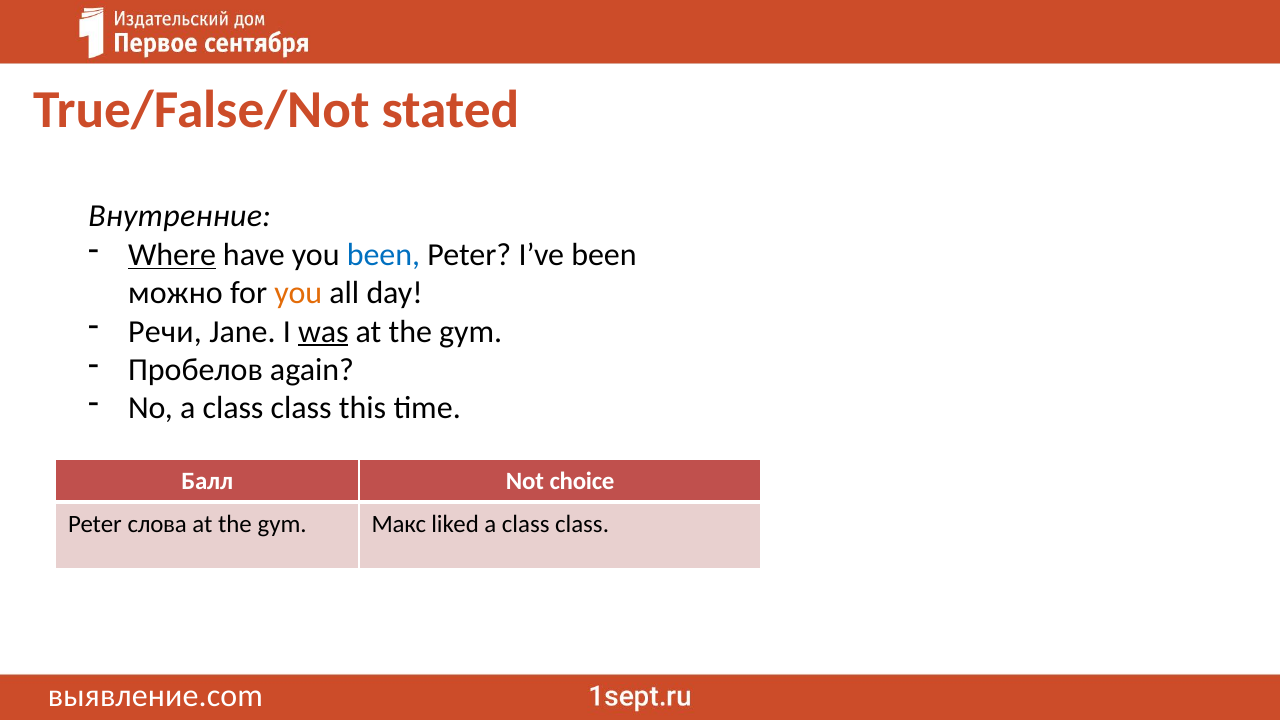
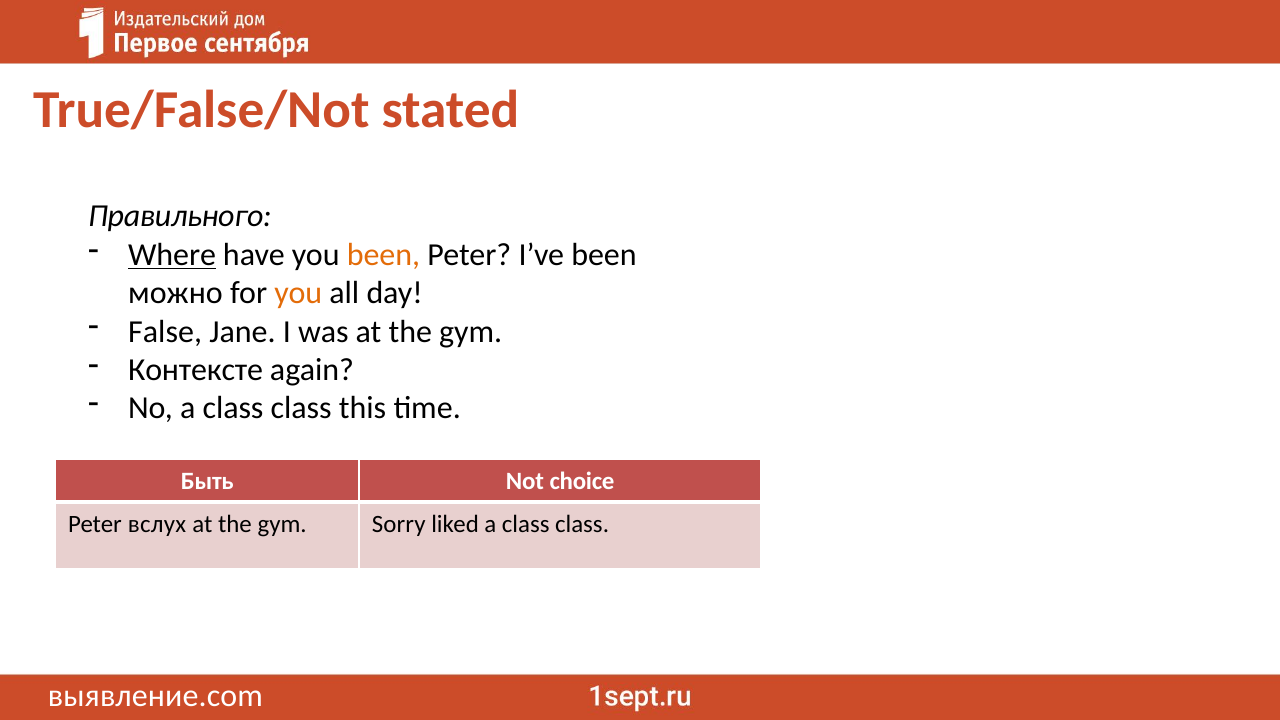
Внутренние: Внутренние -> Правильного (180, 216)
been colour: blue -> orange (383, 255)
Речи: Речи -> False (165, 332)
was underline: present -> none (323, 332)
Пробелов: Пробелов -> Контексте (196, 370)
Балл: Балл -> Быть (207, 481)
слова: слова -> вслух (157, 524)
Макс: Макс -> Sorry (399, 524)
